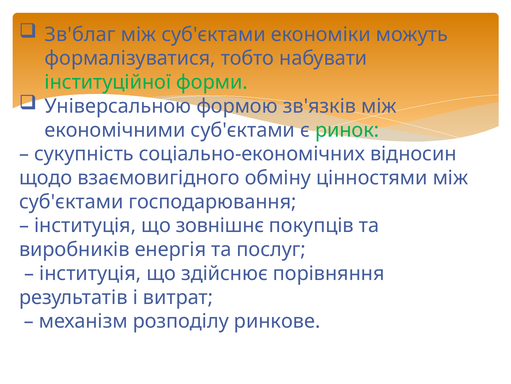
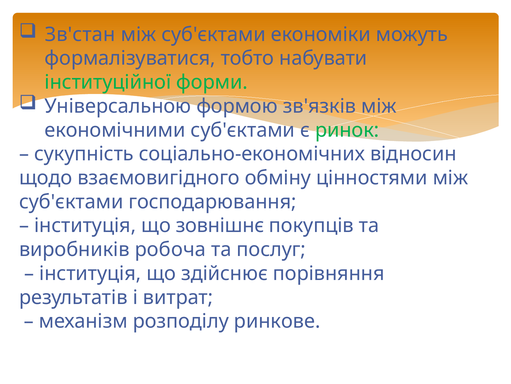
Зв'благ: Зв'благ -> Зв'стан (80, 34)
енергія: енергія -> робоча (170, 249)
